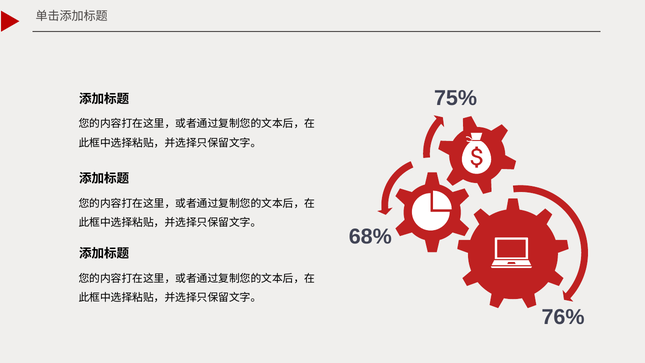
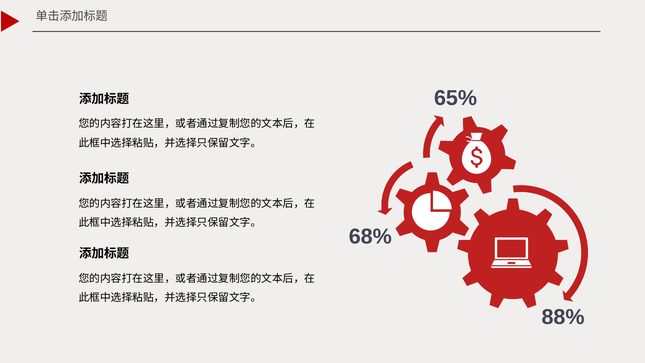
75%: 75% -> 65% (456, 98)
76%: 76% -> 88% (563, 317)
